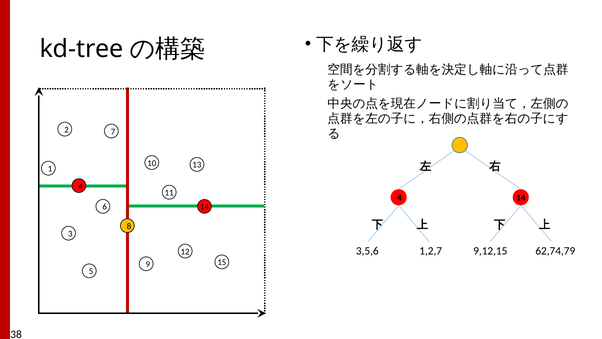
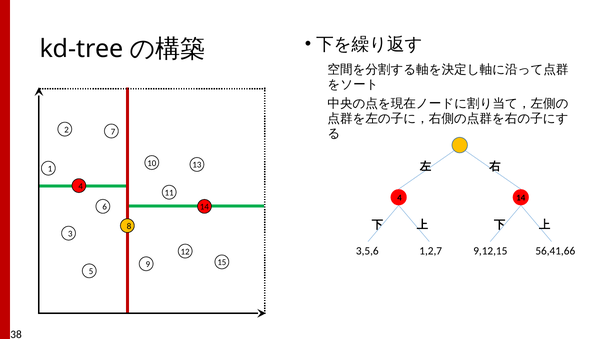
62,74,79: 62,74,79 -> 56,41,66 (555, 251)
